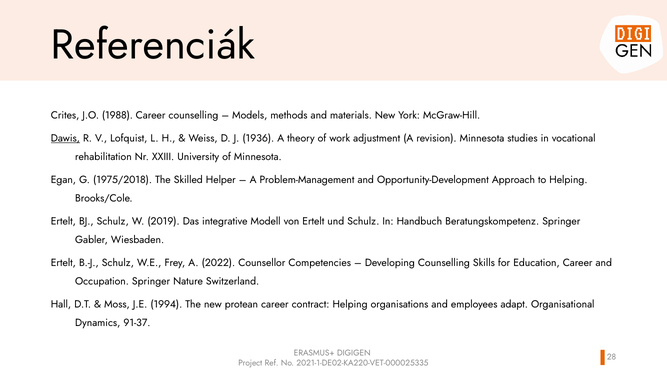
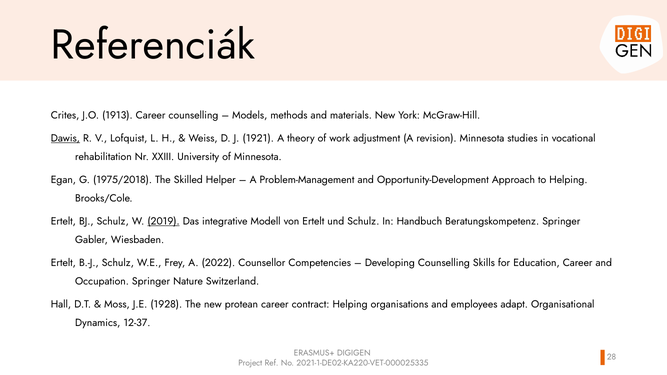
1988: 1988 -> 1913 (117, 116)
1936: 1936 -> 1921 (258, 138)
2019 underline: none -> present (164, 221)
1994: 1994 -> 1928 (166, 304)
91-37: 91-37 -> 12-37 (137, 323)
